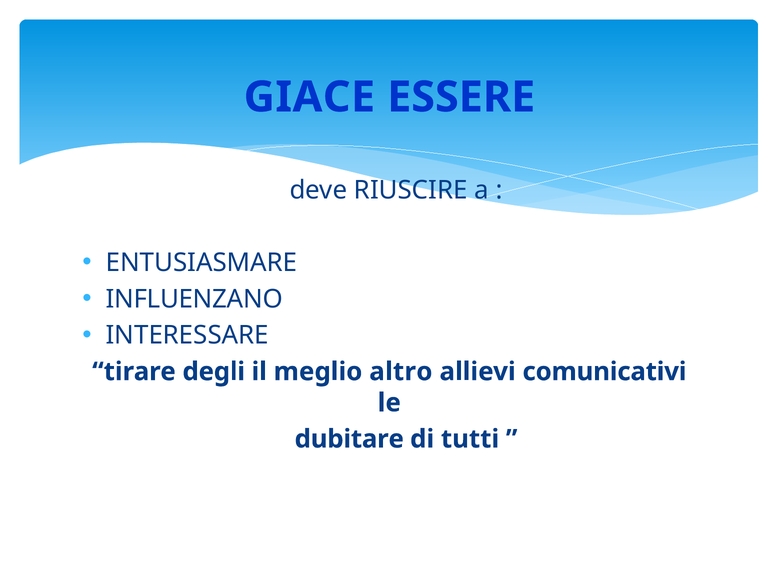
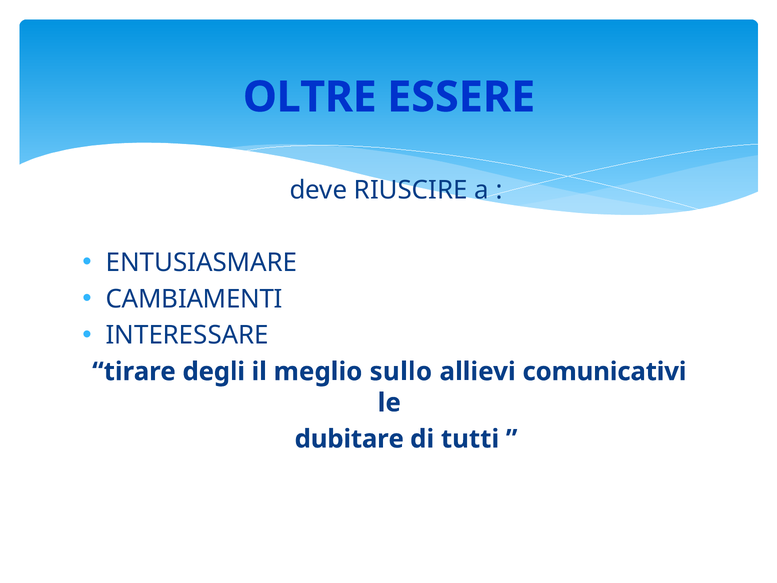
GIACE: GIACE -> OLTRE (310, 97)
INFLUENZANO: INFLUENZANO -> CAMBIAMENTI (194, 299)
altro: altro -> sullo (401, 372)
